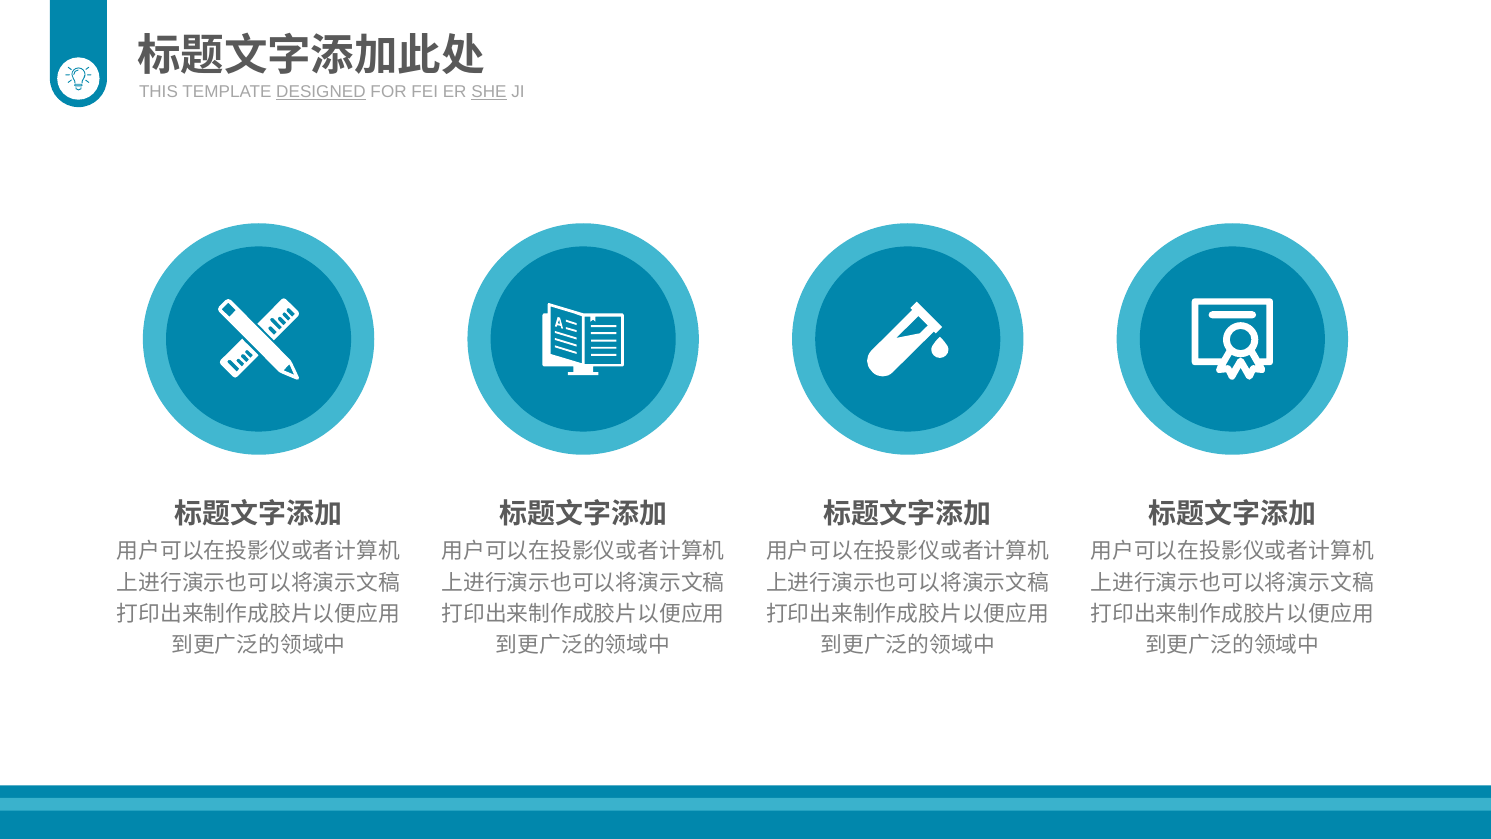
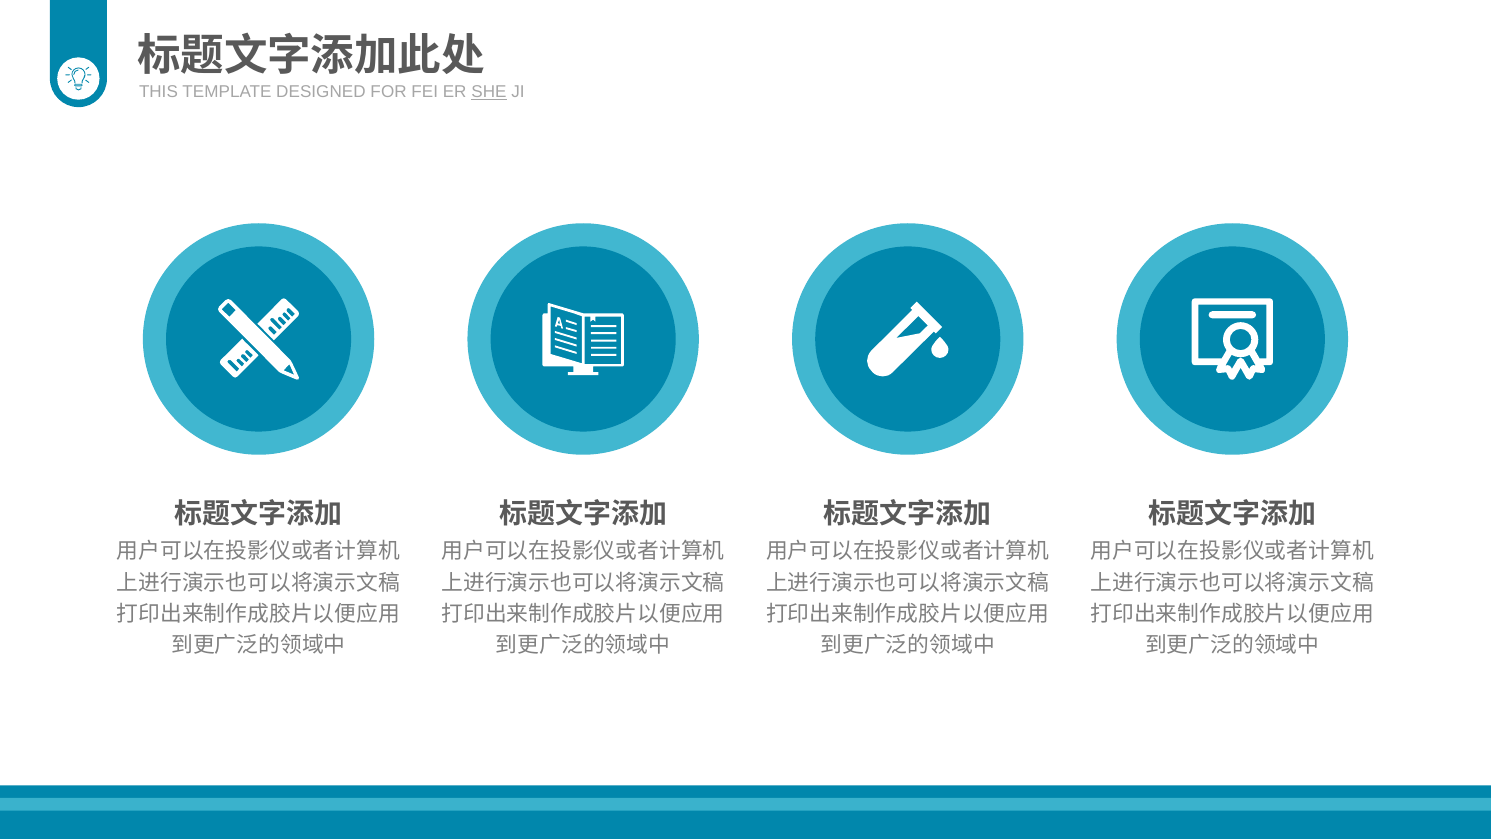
DESIGNED underline: present -> none (321, 92)
